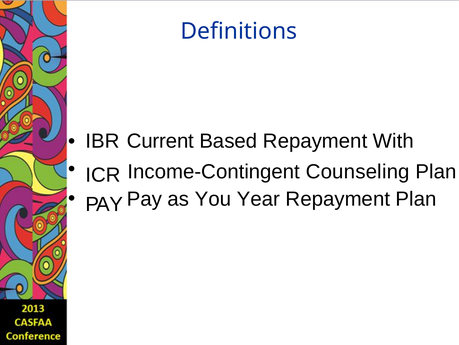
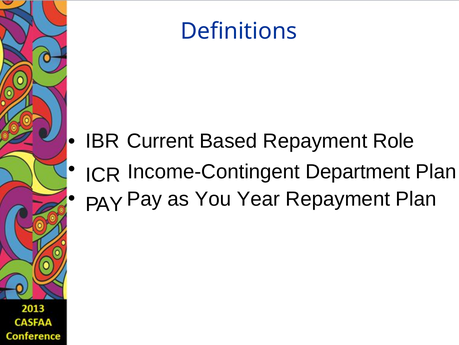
With: With -> Role (394, 141)
Counseling: Counseling -> Department (358, 171)
